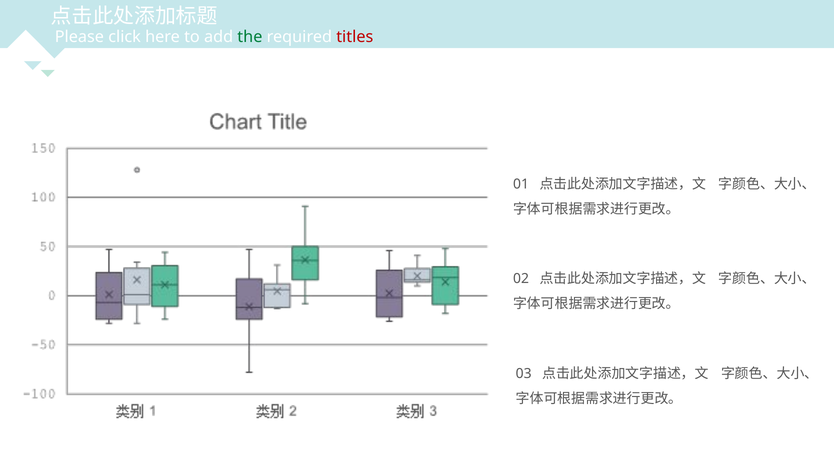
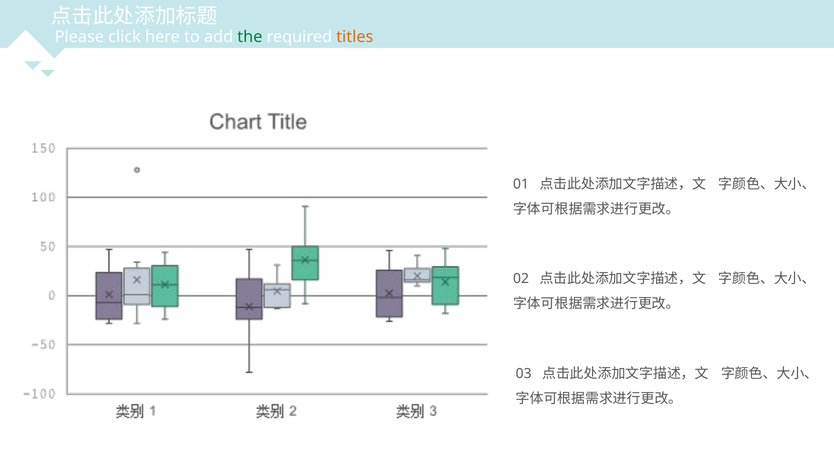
titles colour: red -> orange (355, 37)
